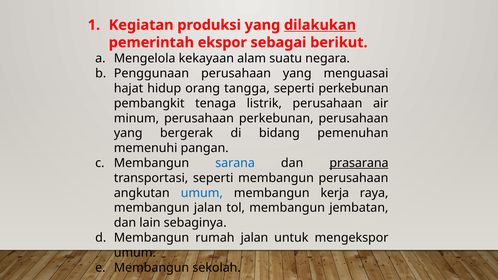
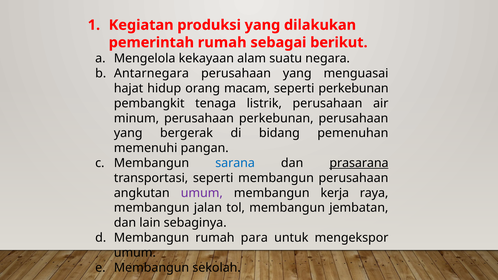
dilakukan underline: present -> none (320, 25)
pemerintah ekspor: ekspor -> rumah (222, 42)
Penggunaan: Penggunaan -> Antarnegara (151, 73)
tangga: tangga -> macam (247, 88)
umum colour: blue -> purple (202, 193)
rumah jalan: jalan -> para (254, 238)
